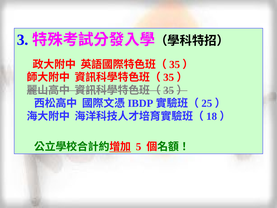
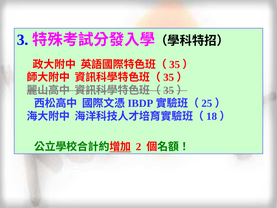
5: 5 -> 2 (139, 147)
